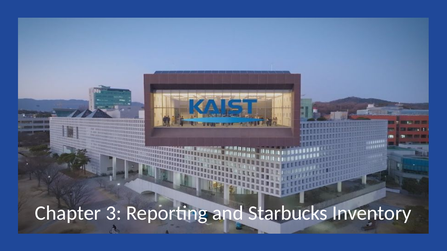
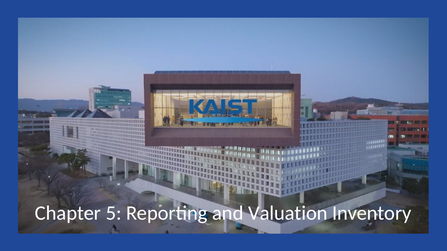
3: 3 -> 5 (114, 214)
Starbucks: Starbucks -> Valuation (288, 214)
